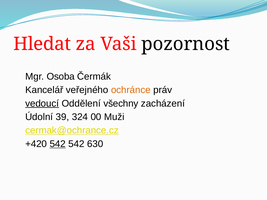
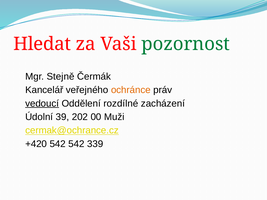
pozornost colour: black -> green (186, 44)
Osoba: Osoba -> Stejně (61, 77)
všechny: všechny -> rozdílné (121, 104)
324: 324 -> 202 (80, 117)
542 underline: present -> none (58, 144)
630: 630 -> 339 (95, 144)
